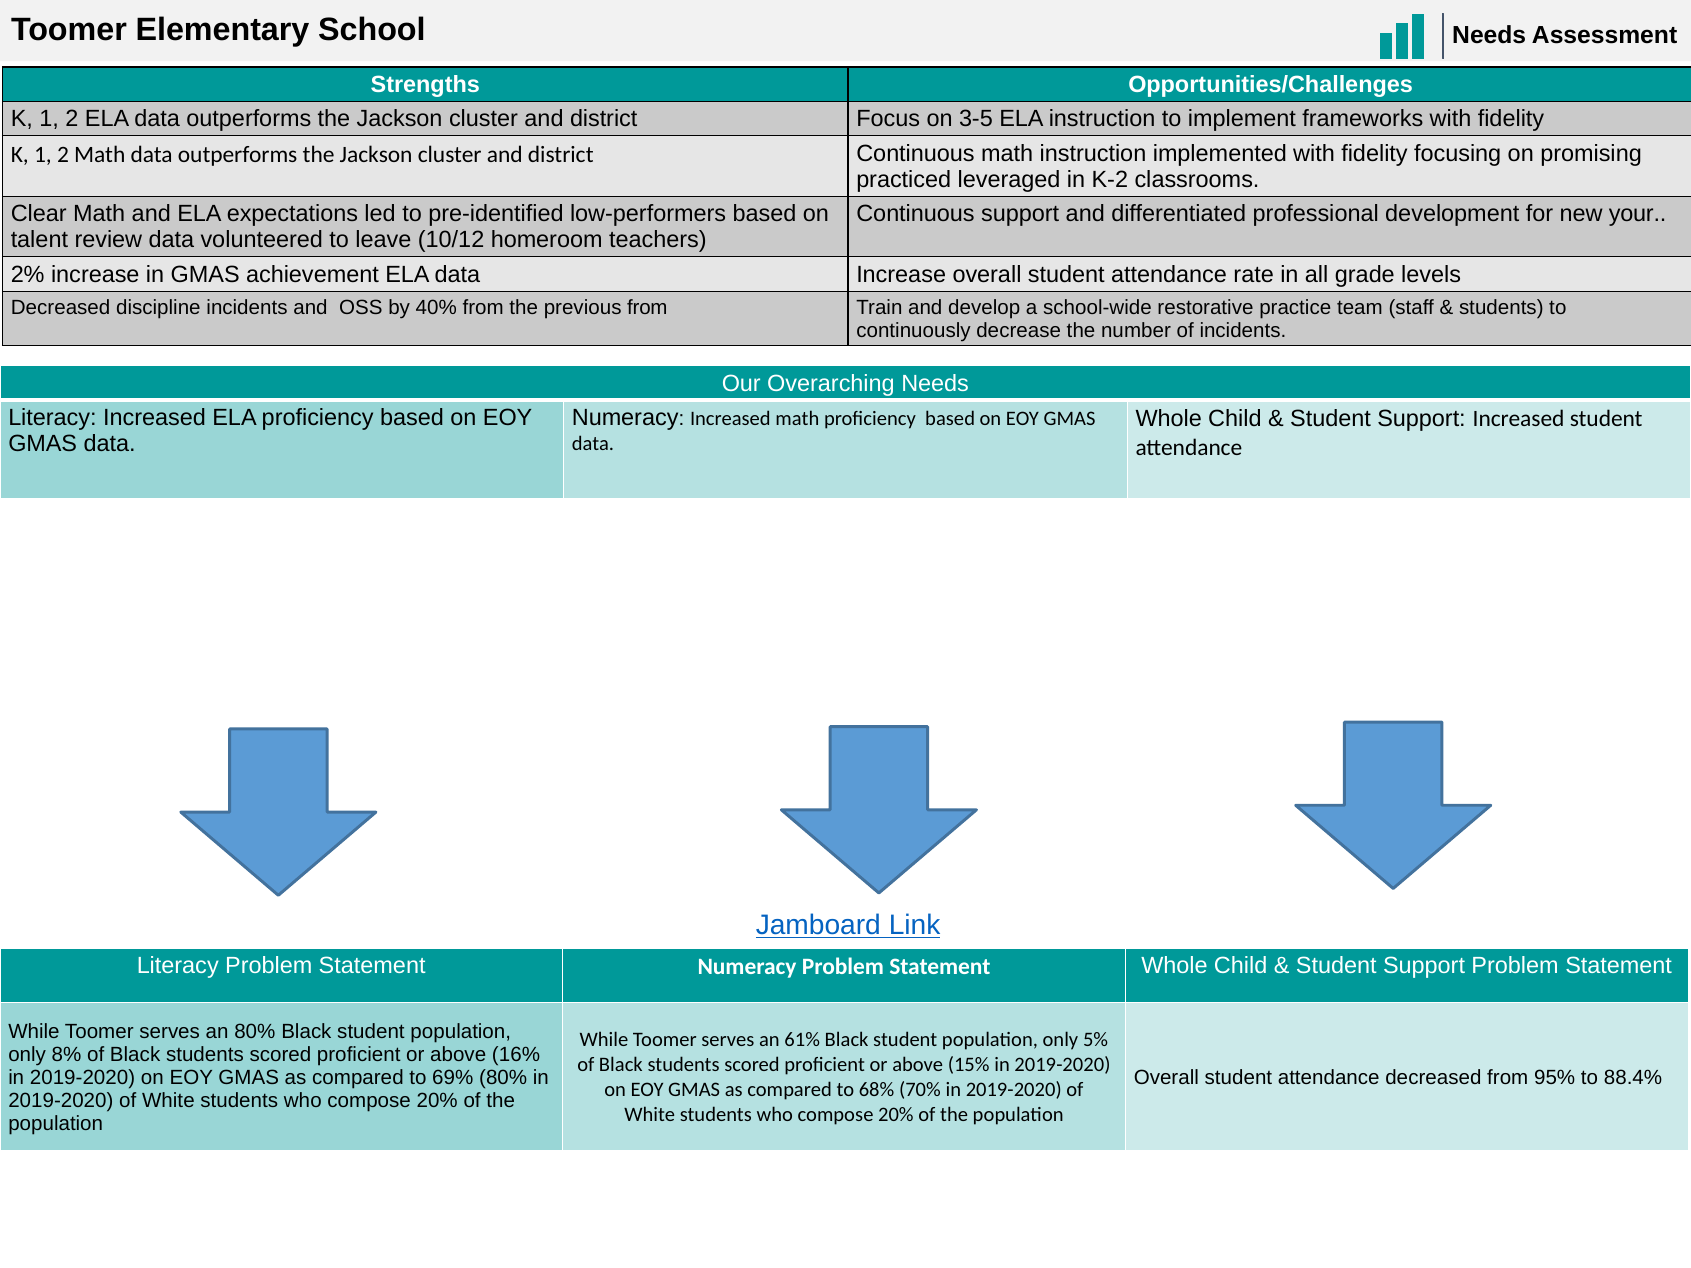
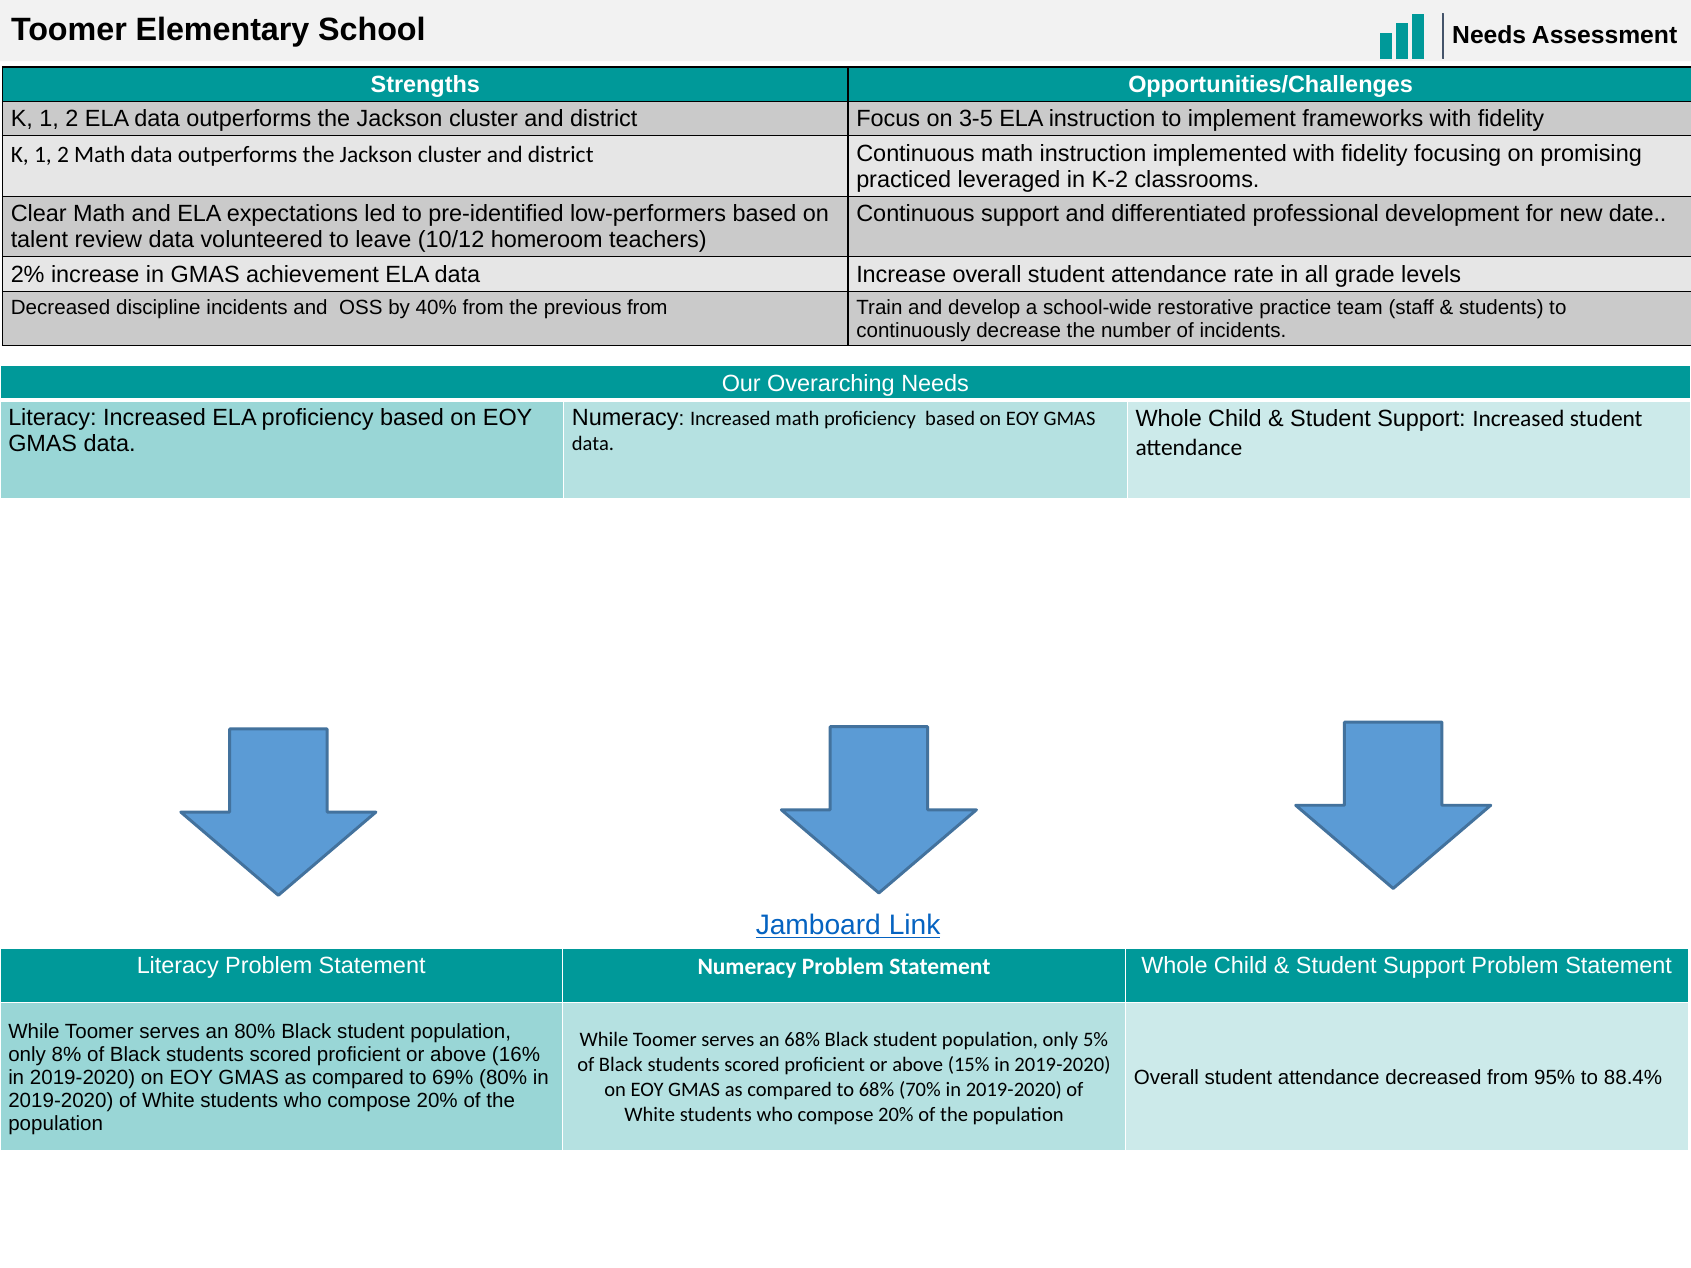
your: your -> date (1638, 214)
an 61%: 61% -> 68% (802, 1040)
